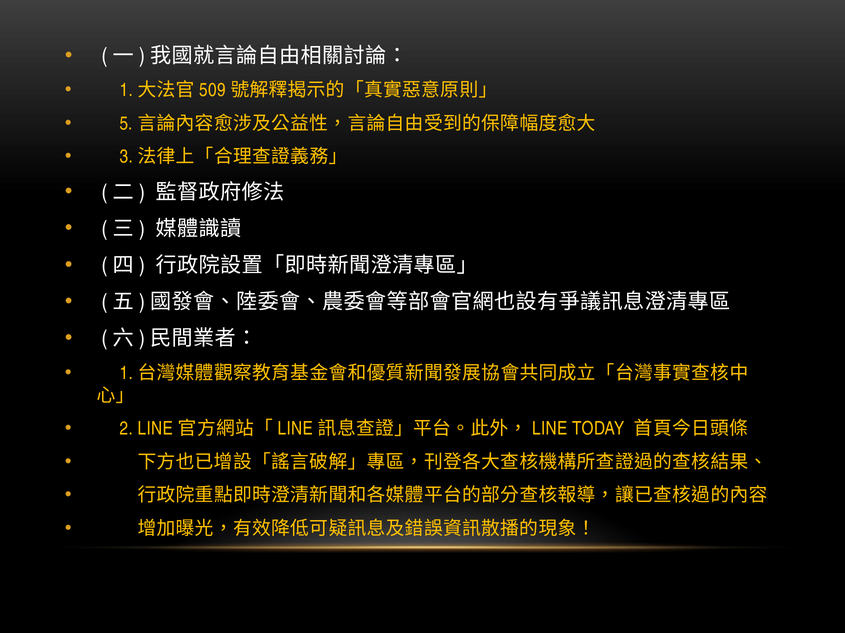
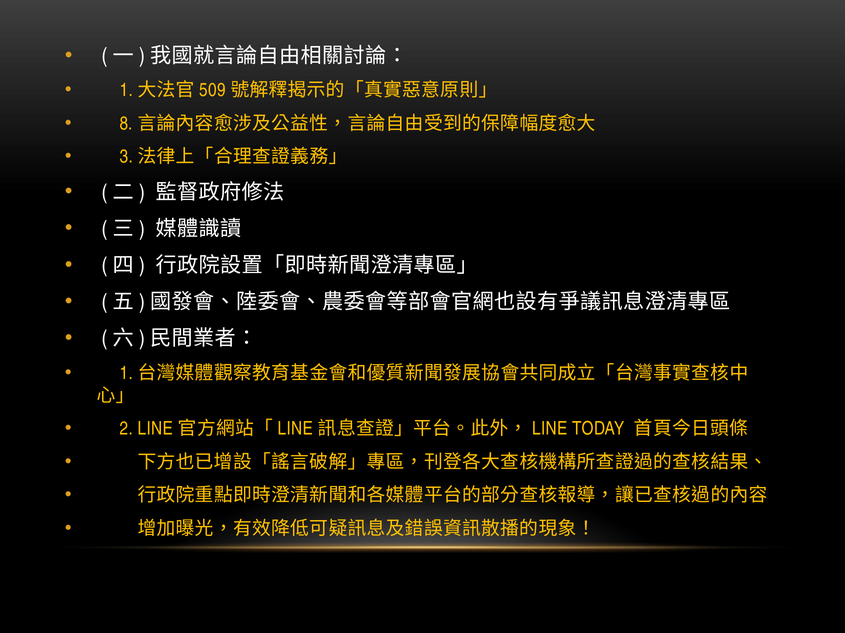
5: 5 -> 8 (126, 124)
